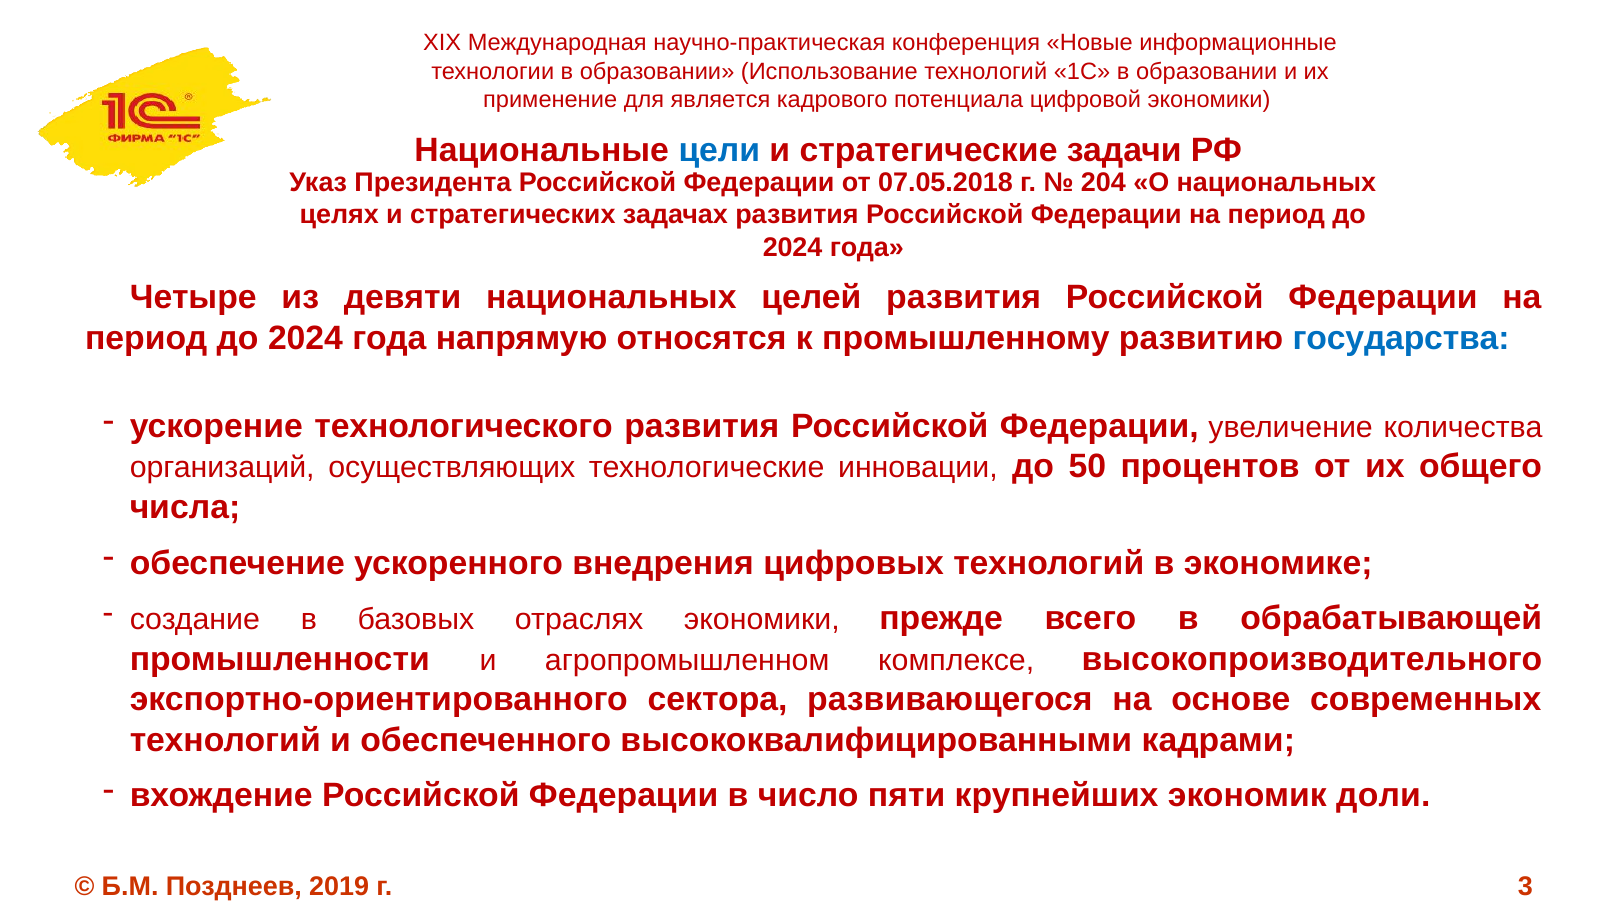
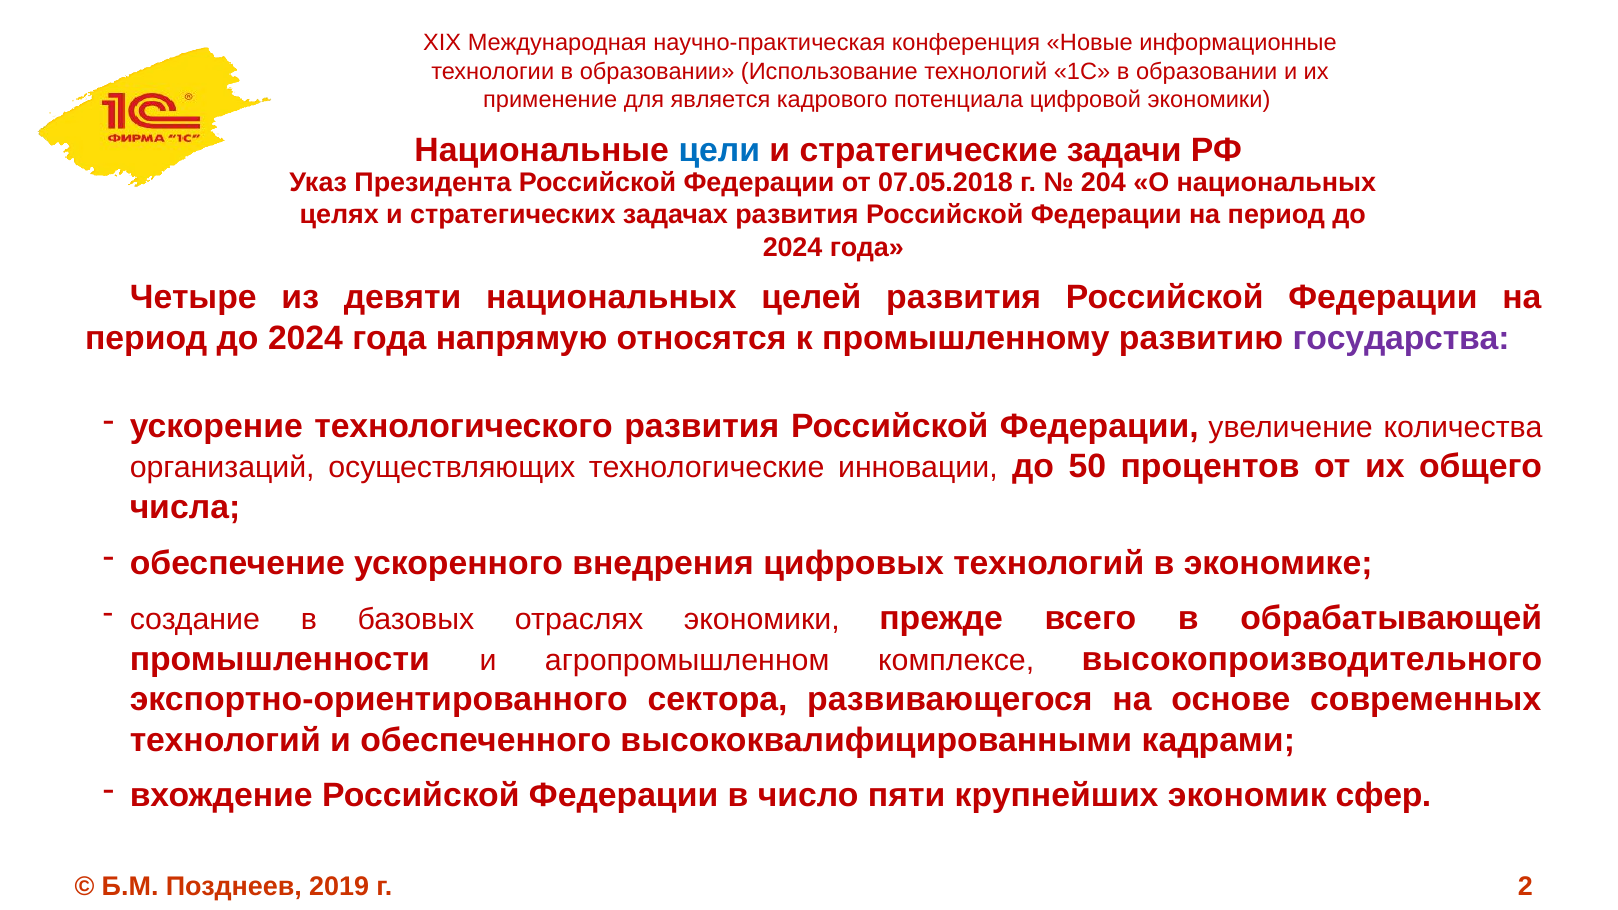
государства colour: blue -> purple (1401, 338)
доли: доли -> сфер (1384, 796)
3: 3 -> 2 (1525, 887)
